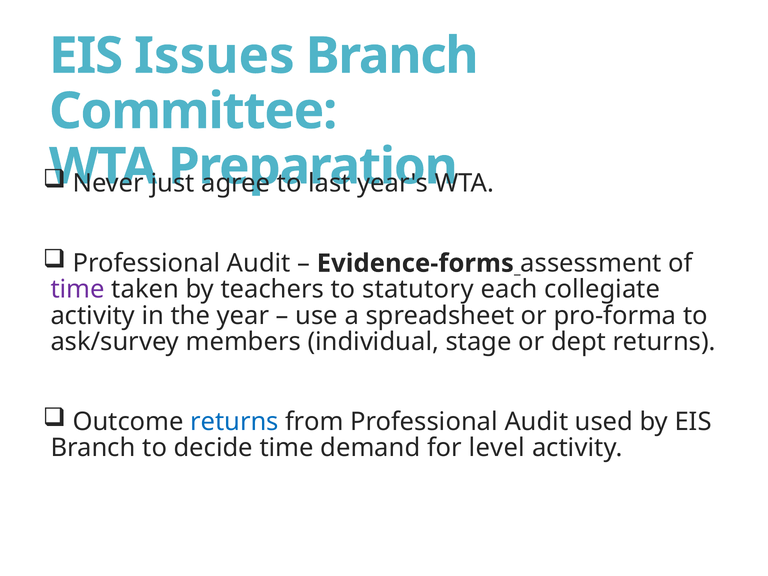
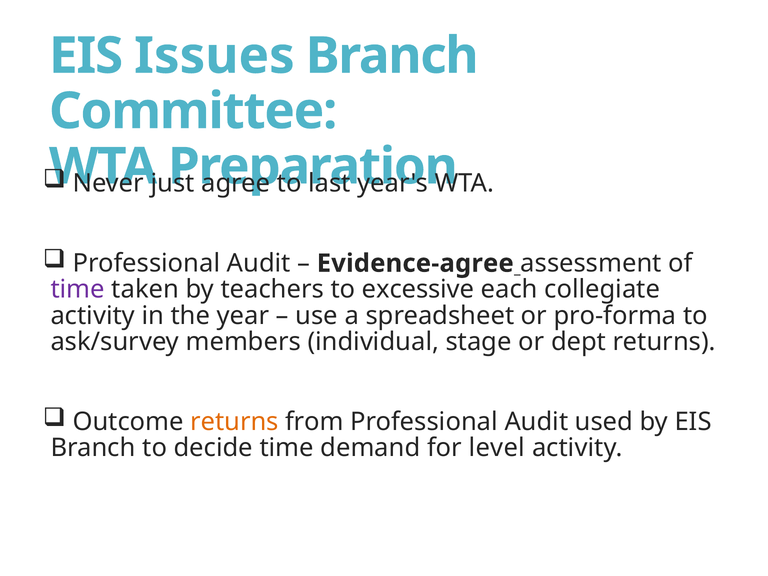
Evidence-forms: Evidence-forms -> Evidence-agree (415, 263)
statutory: statutory -> excessive (418, 289)
returns colour: blue -> orange (235, 422)
